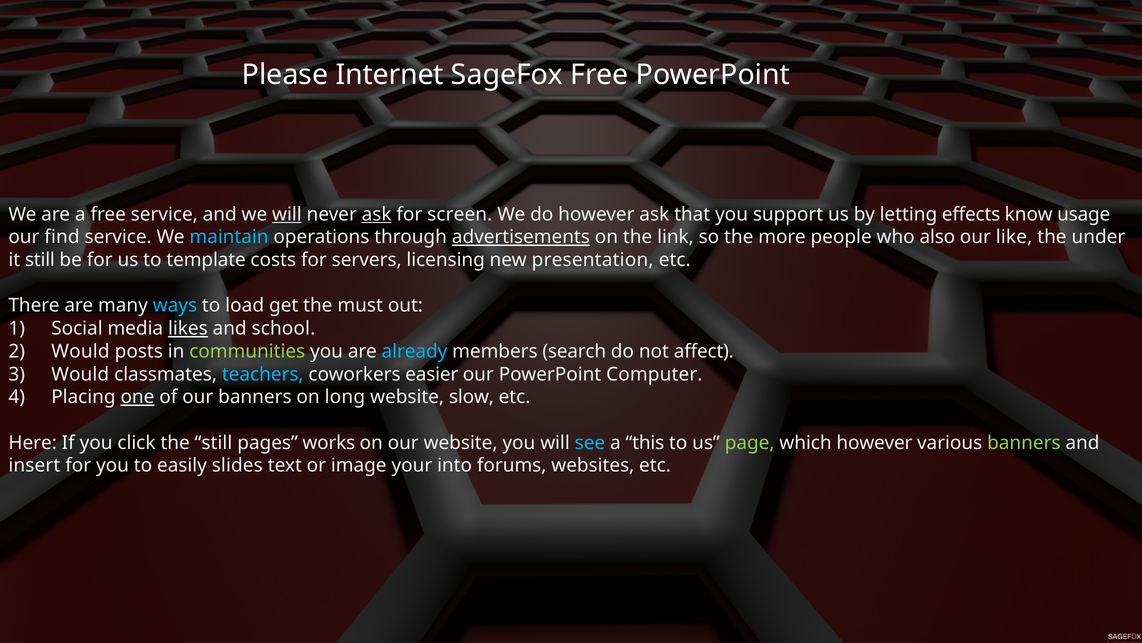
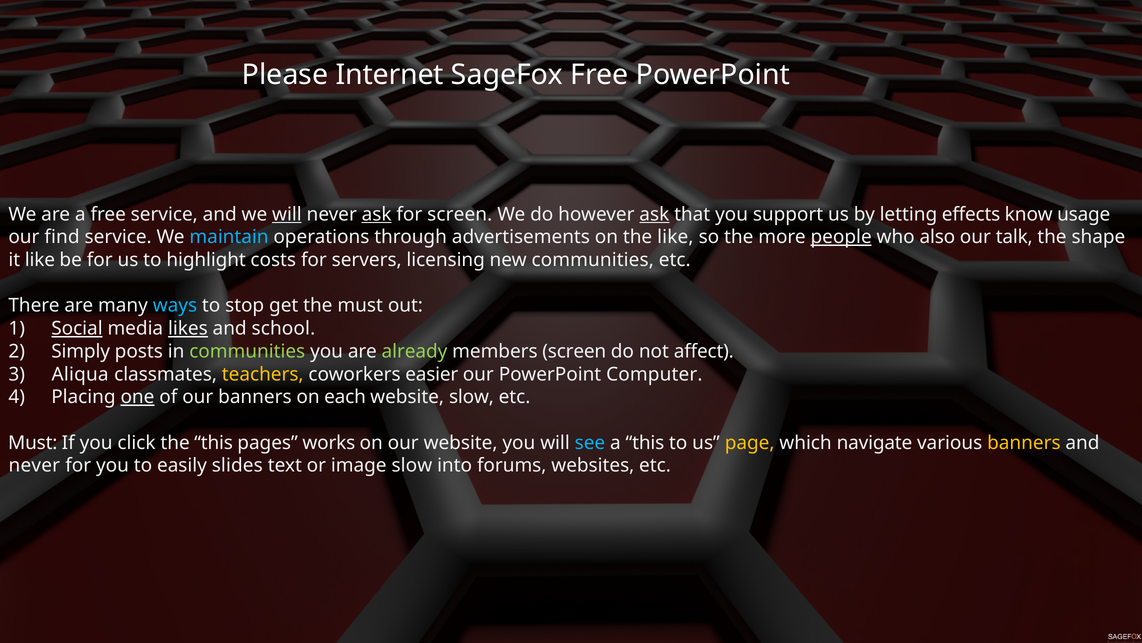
ask underline: none -> present (654, 214)
advertisements underline: present -> none (521, 237)
the link: link -> like (675, 237)
people underline: none -> present (841, 237)
like: like -> talk (1014, 237)
under: under -> shape (1098, 237)
it still: still -> like (40, 260)
template: template -> highlight (206, 260)
new presentation: presentation -> communities (593, 260)
load: load -> stop (245, 305)
Social underline: none -> present (77, 328)
Would: Would -> Simply (81, 351)
already colour: light blue -> light green (414, 351)
members search: search -> screen (574, 351)
Would: Would -> Aliqua (80, 374)
teachers colour: light blue -> yellow (263, 374)
long: long -> each (345, 397)
Here: Here -> Must (33, 442)
the still: still -> this (214, 442)
page colour: light green -> yellow (750, 442)
which however: however -> navigate (874, 442)
banners colour: light green -> yellow (1024, 442)
insert: insert -> never (34, 465)
image your: your -> slow (412, 465)
